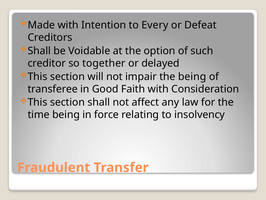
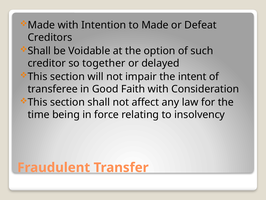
to Every: Every -> Made (155, 25)
the being: being -> intent (192, 76)
